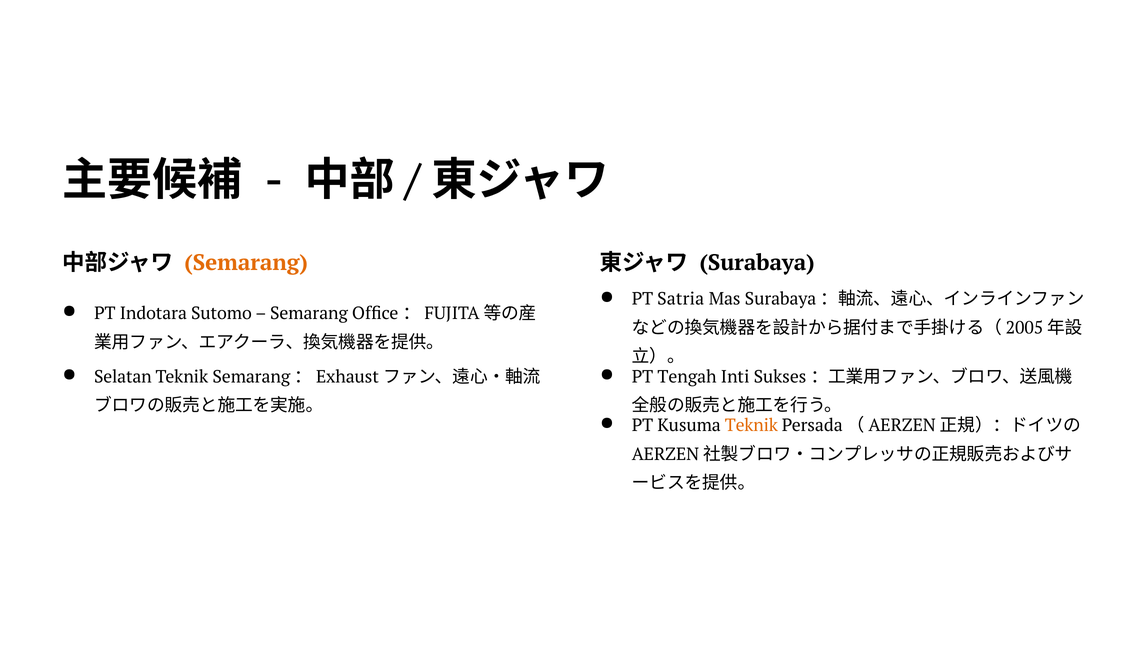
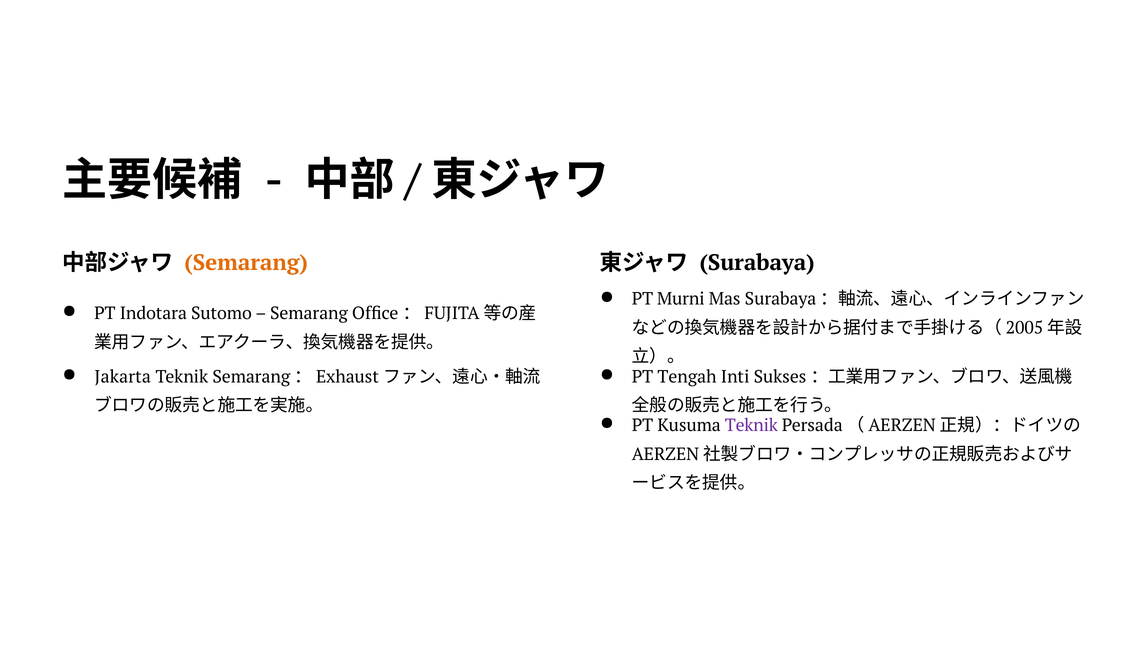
Satria: Satria -> Murni (681, 299)
Selatan: Selatan -> Jakarta (123, 377)
Teknik colour: orange -> purple (751, 425)
